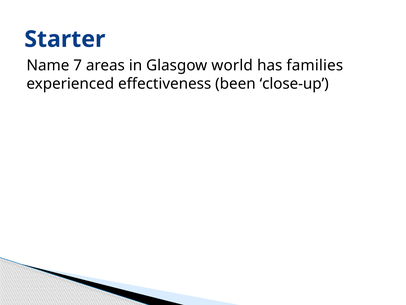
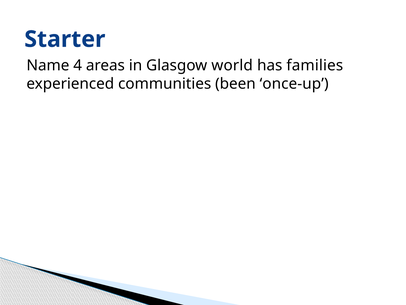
7: 7 -> 4 (78, 65)
effectiveness: effectiveness -> communities (165, 84)
close-up: close-up -> once-up (294, 84)
